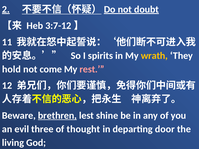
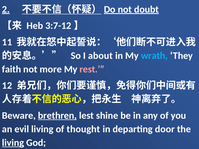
spirits: spirits -> about (100, 56)
wrath colour: yellow -> light blue (154, 56)
hold: hold -> faith (12, 69)
come: come -> more (51, 69)
evil three: three -> living (42, 129)
living underline: none -> present (13, 143)
